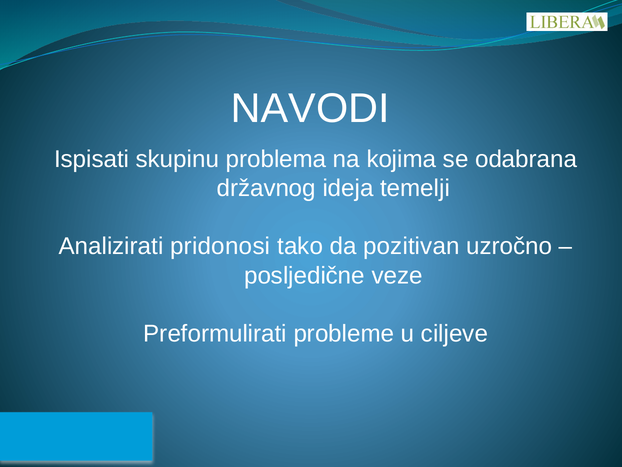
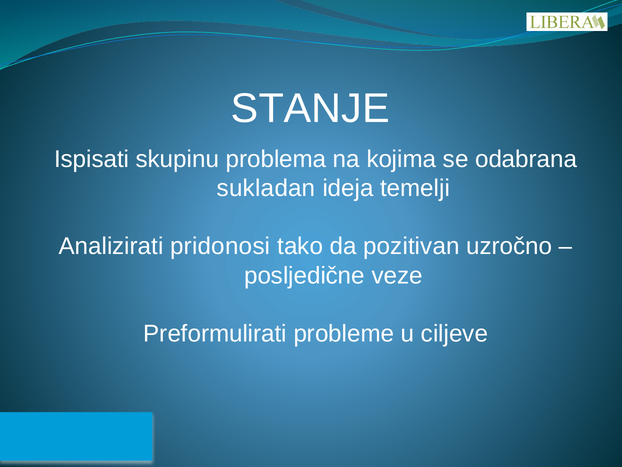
NAVODI: NAVODI -> STANJE (310, 108)
državnog: državnog -> sukladan (266, 188)
